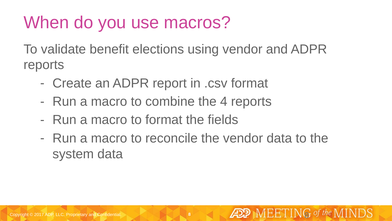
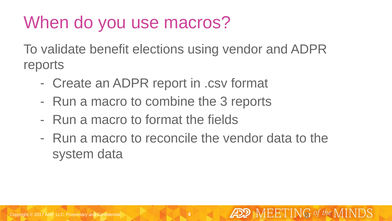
4: 4 -> 3 (224, 101)
